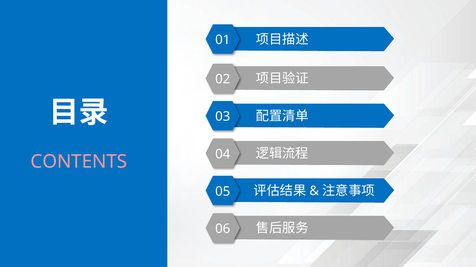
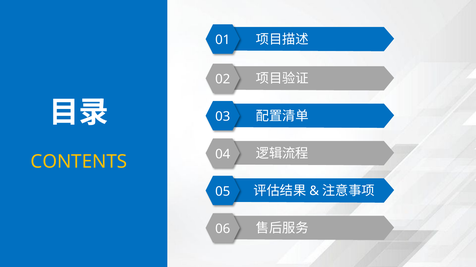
CONTENTS colour: pink -> yellow (79, 162)
